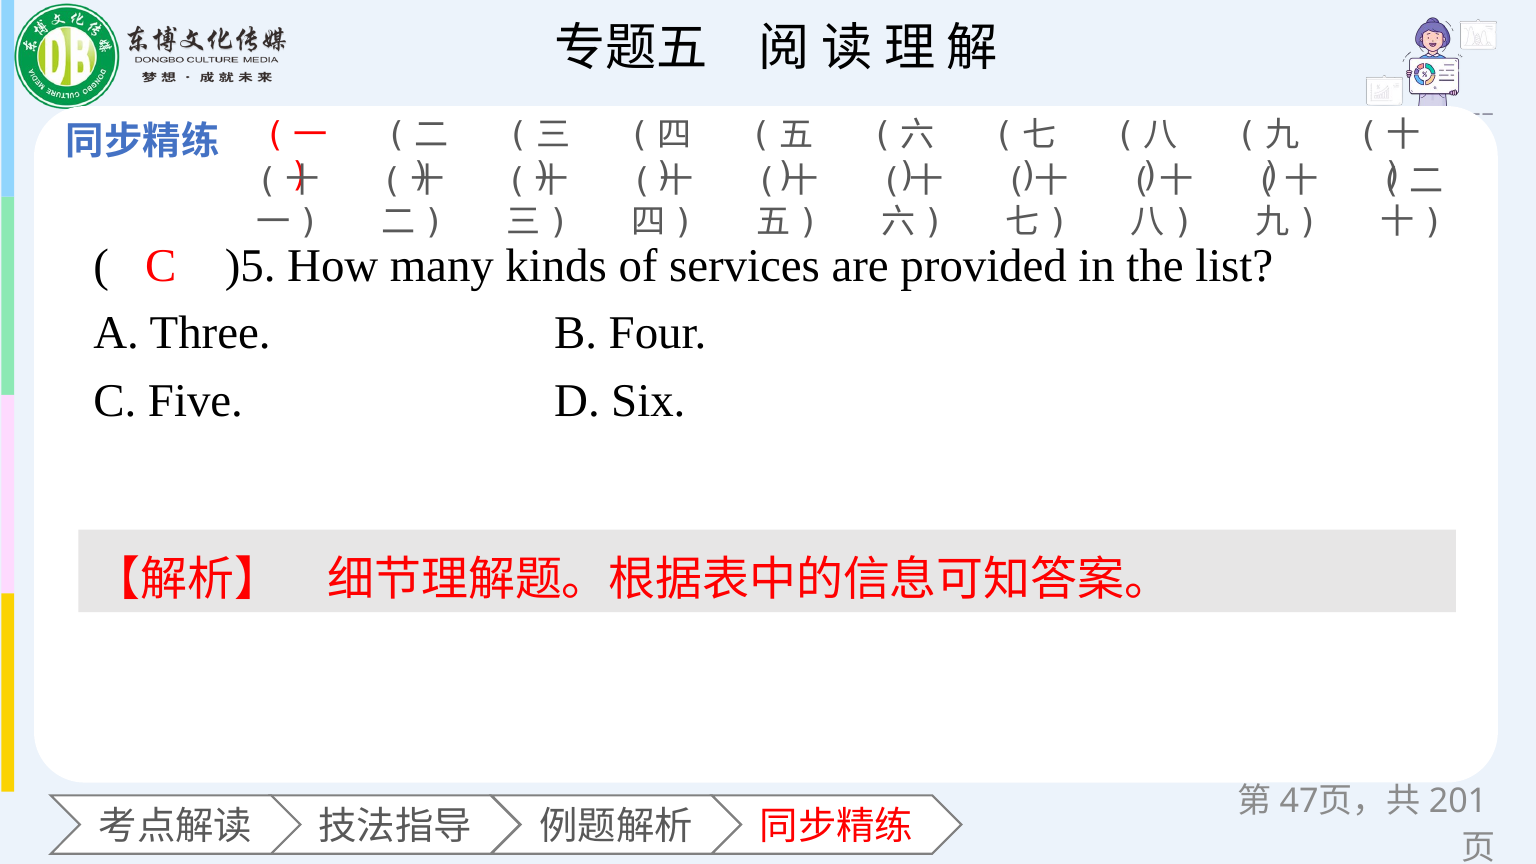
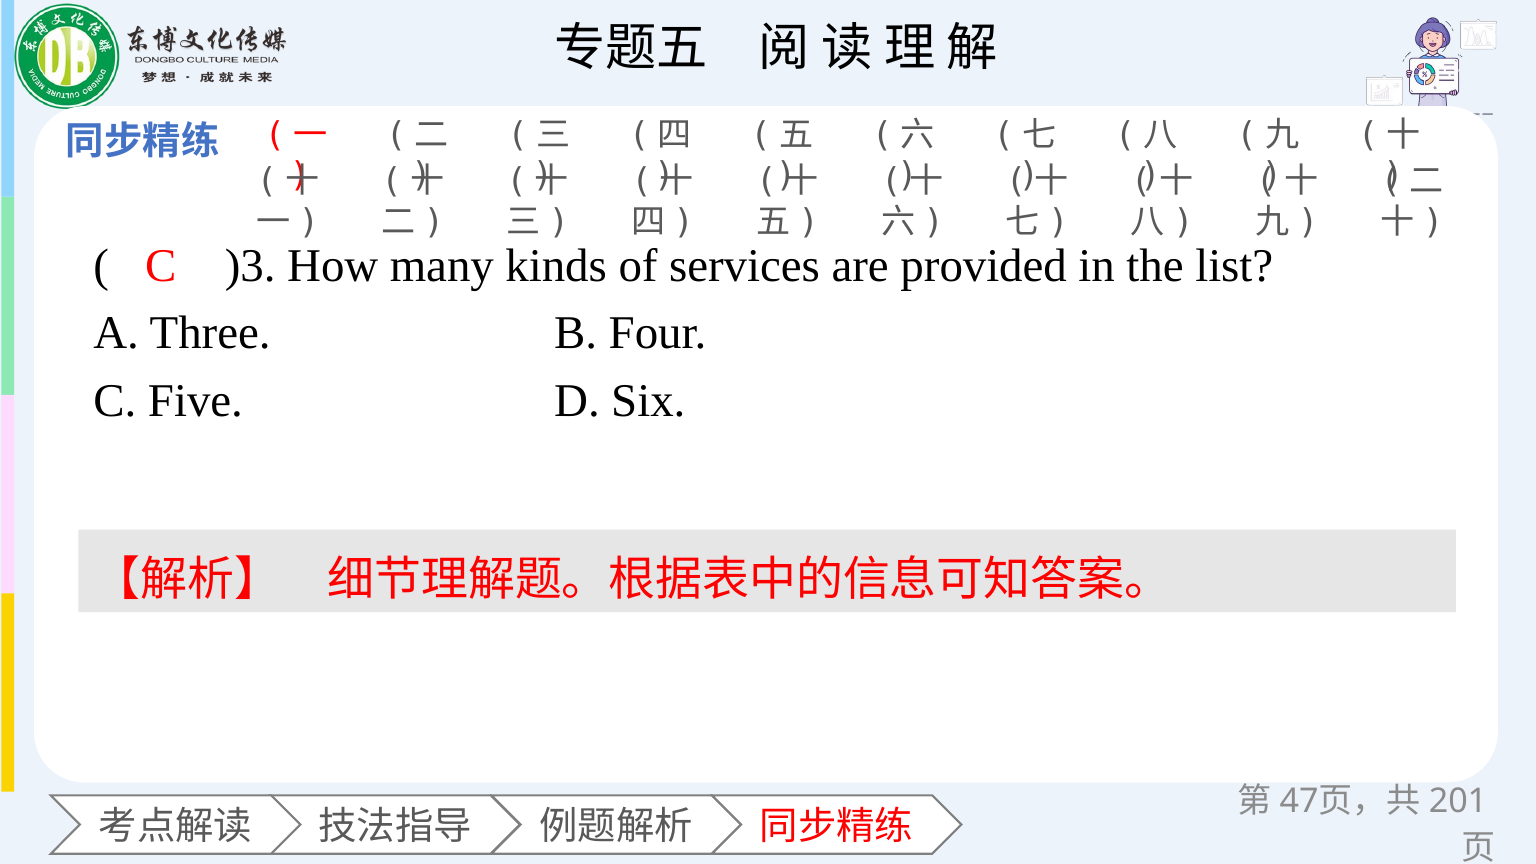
)5: )5 -> )3 (250, 266)
